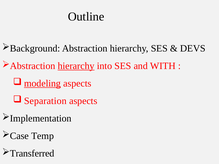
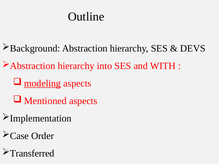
hierarchy underline: present -> none (76, 66)
Separation: Separation -> Mentioned (45, 101)
Temp: Temp -> Order (43, 136)
